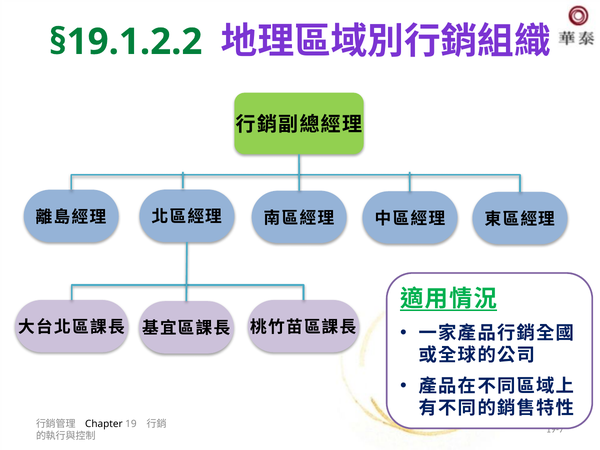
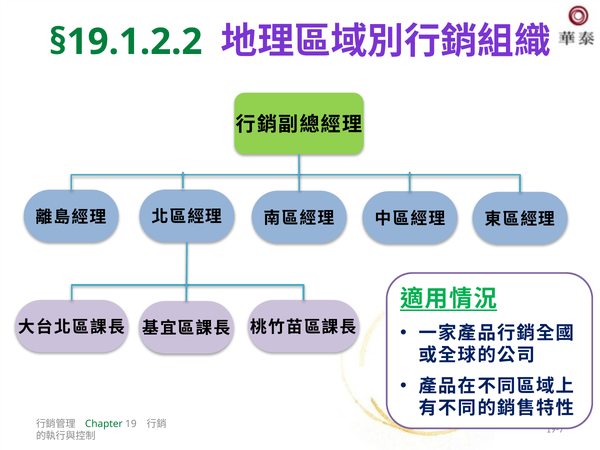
Chapter colour: black -> green (104, 424)
